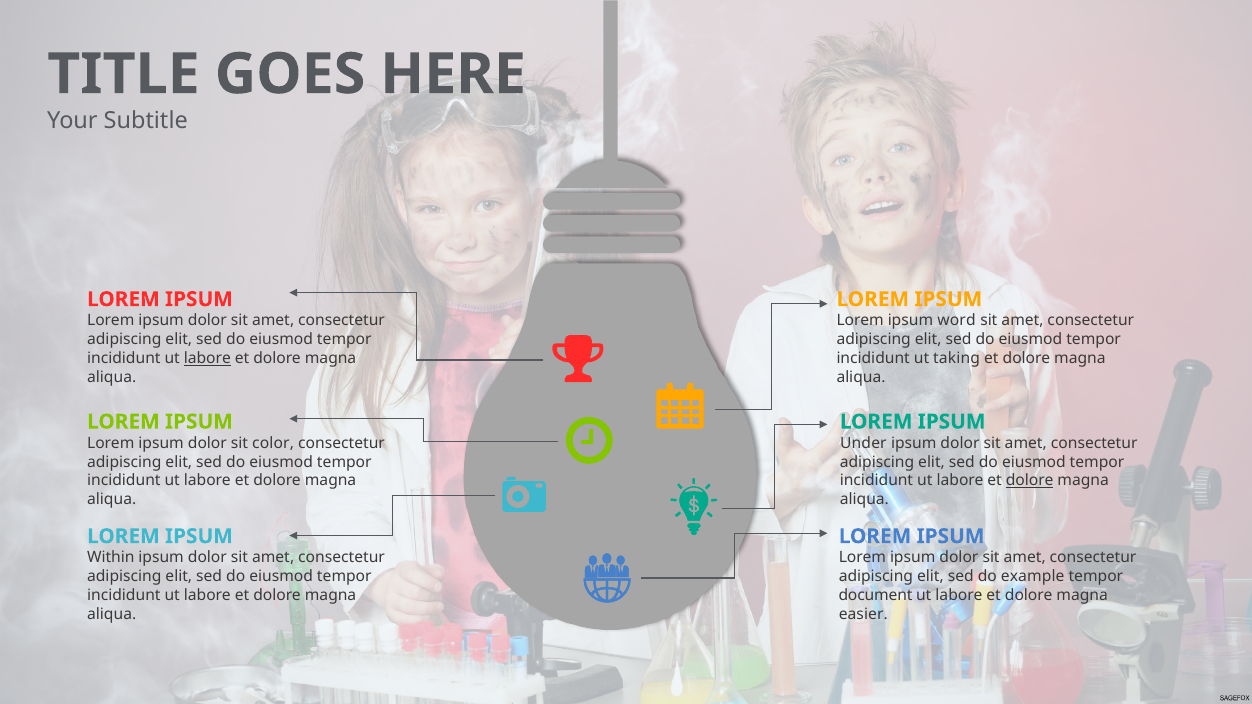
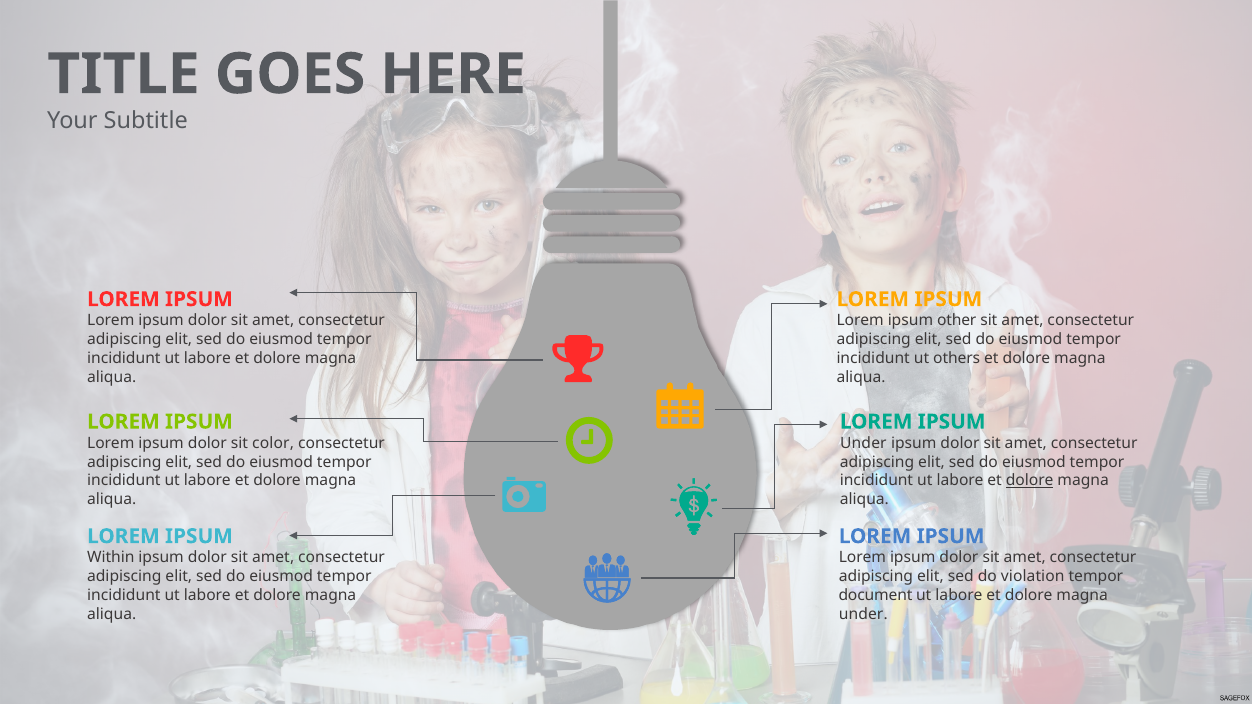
word: word -> other (957, 321)
labore underline: present -> none (207, 358)
taking: taking -> others (957, 358)
example: example -> violation (1033, 577)
easier: easier -> under (863, 614)
